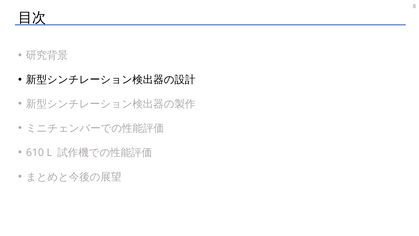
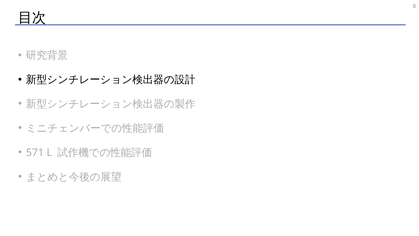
610: 610 -> 571 (35, 152)
